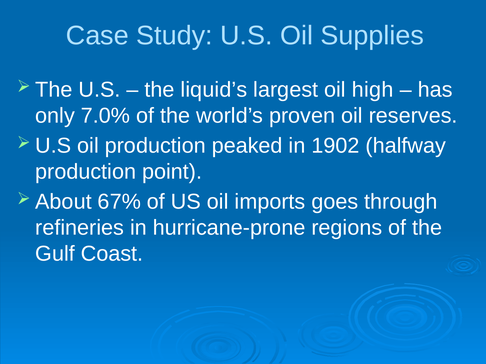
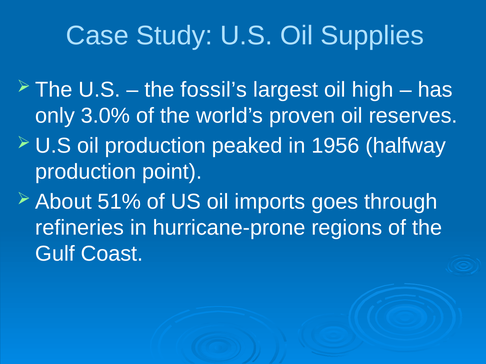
liquid’s: liquid’s -> fossil’s (214, 90)
7.0%: 7.0% -> 3.0% (105, 116)
1902: 1902 -> 1956 (335, 146)
67%: 67% -> 51% (119, 202)
